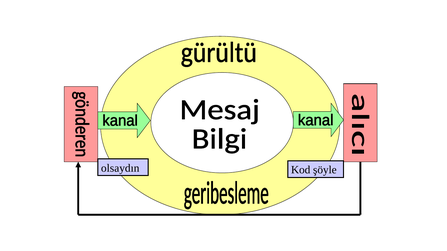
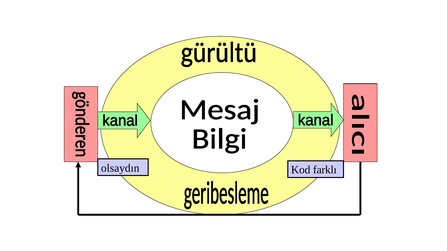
şöyle: şöyle -> farklı (325, 170)
